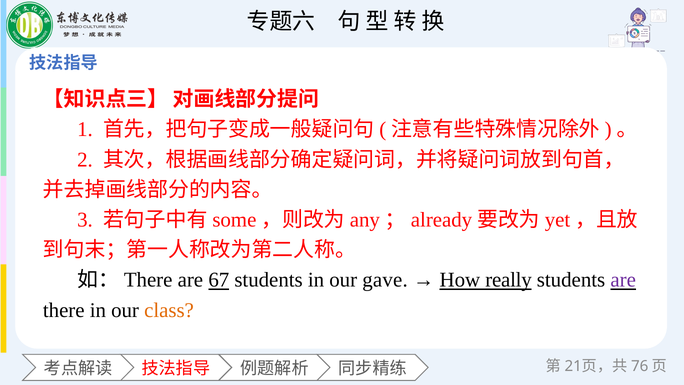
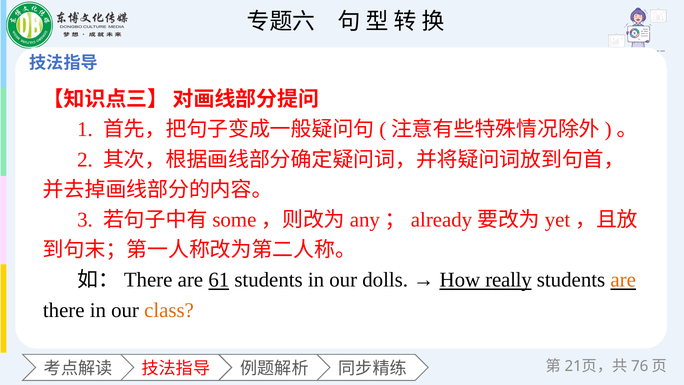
67: 67 -> 61 (219, 280)
gave: gave -> dolls (385, 280)
are colour: purple -> orange (623, 280)
